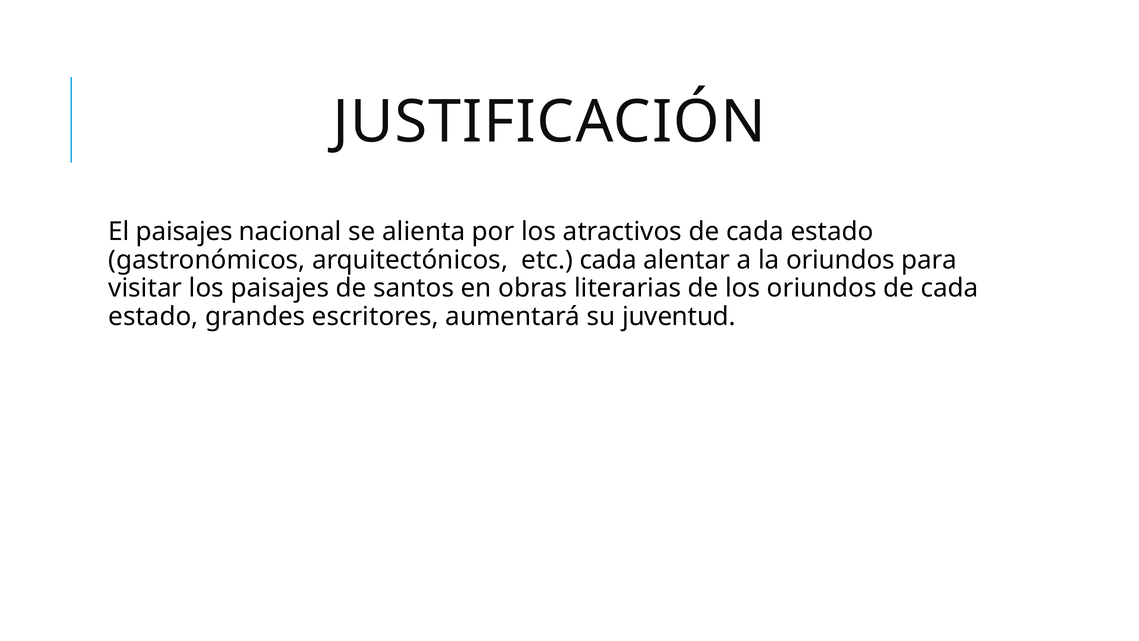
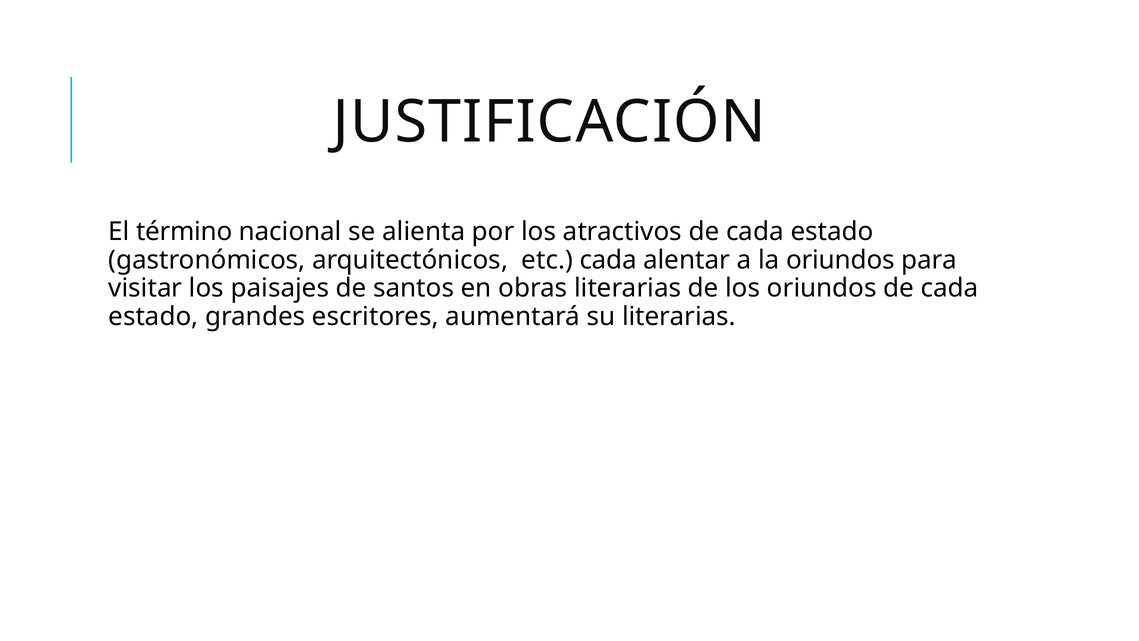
El paisajes: paisajes -> término (184, 232)
su juventud: juventud -> literarias (679, 316)
